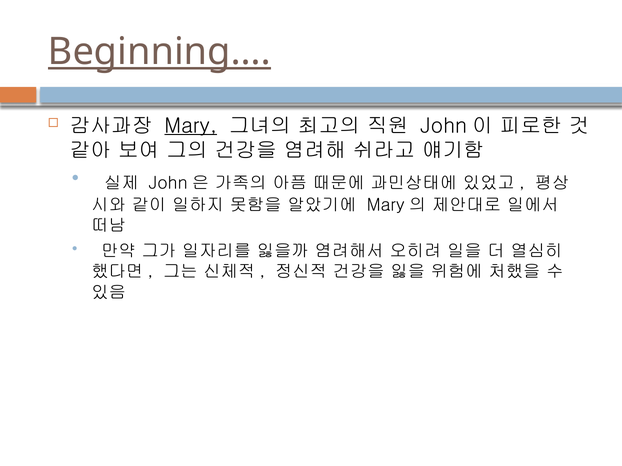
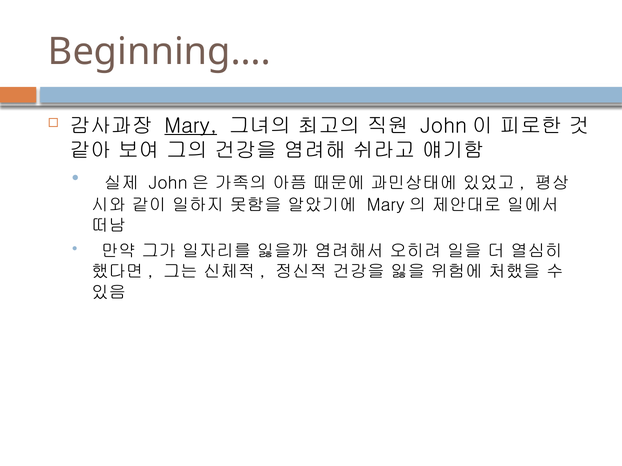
Beginning… underline: present -> none (159, 52)
